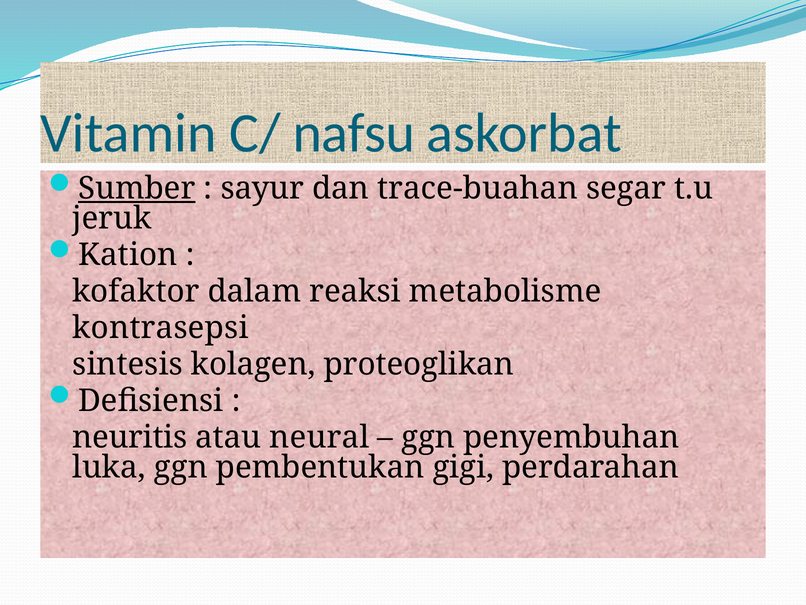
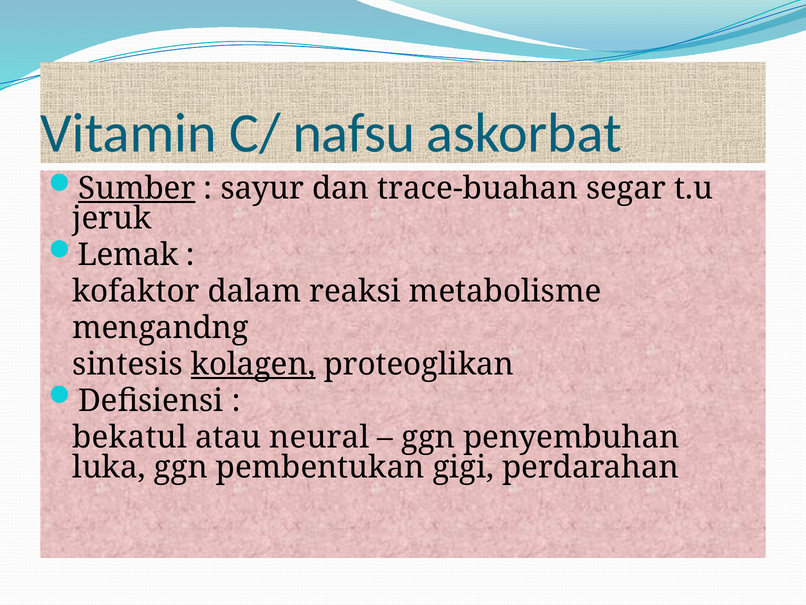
Kation: Kation -> Lemak (128, 255)
kontrasepsi: kontrasepsi -> mengandng (161, 328)
kolagen underline: none -> present (253, 364)
neuritis: neuritis -> bekatul (130, 437)
